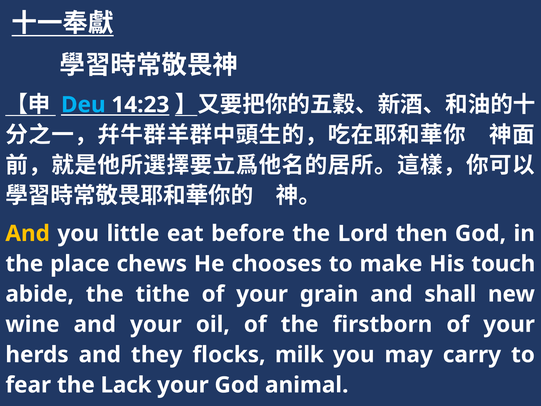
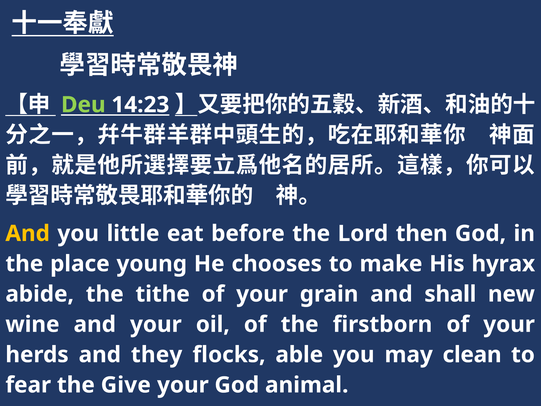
Deu colour: light blue -> light green (83, 105)
chews: chews -> young (152, 264)
touch: touch -> hyrax (503, 264)
milk: milk -> able (299, 355)
carry: carry -> clean (472, 355)
Lack: Lack -> Give (126, 385)
